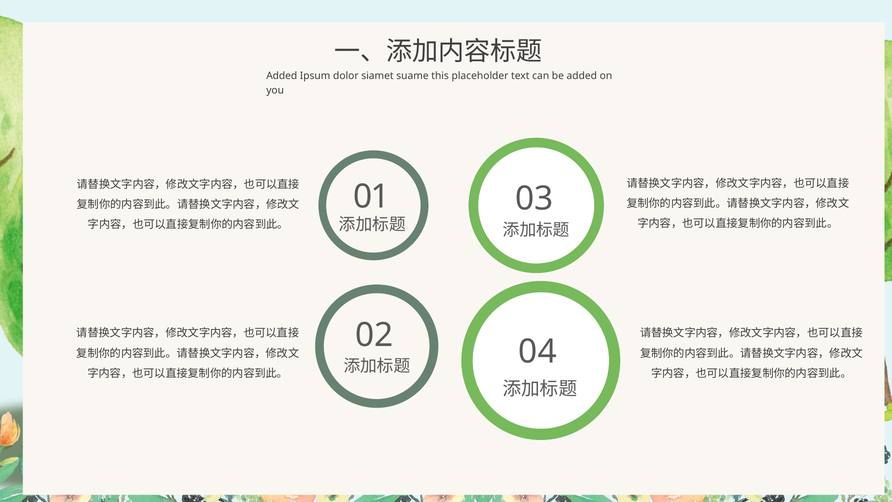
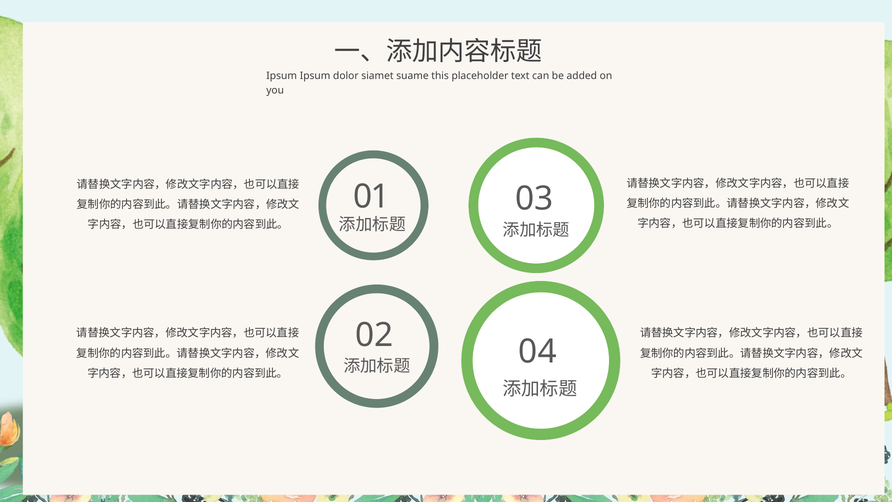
Added: Added -> Ipsum (282, 76)
